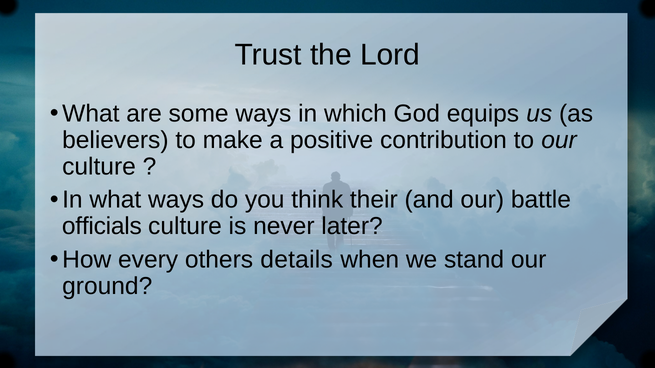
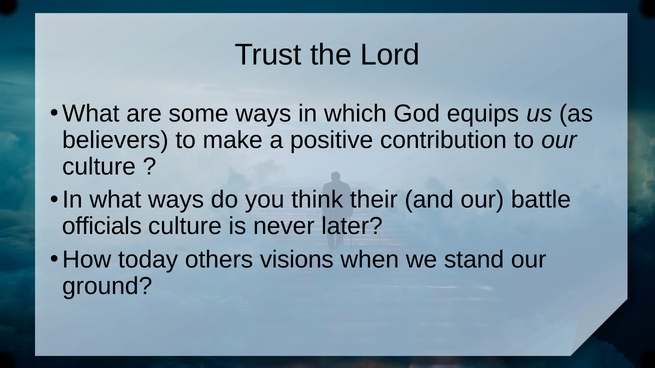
every: every -> today (148, 260)
details: details -> visions (297, 260)
